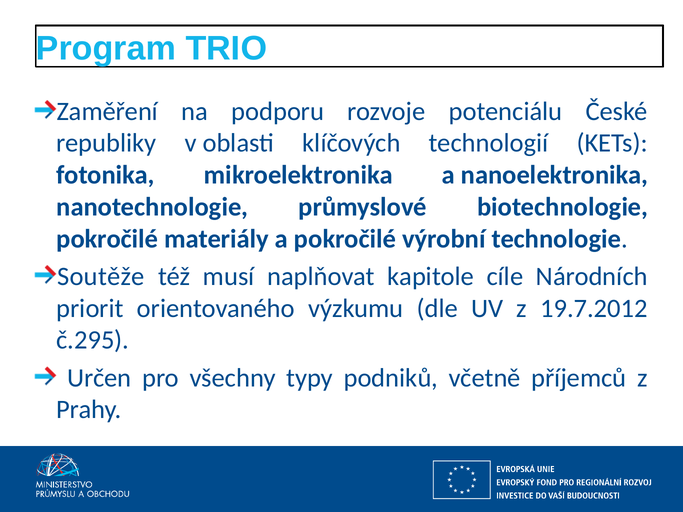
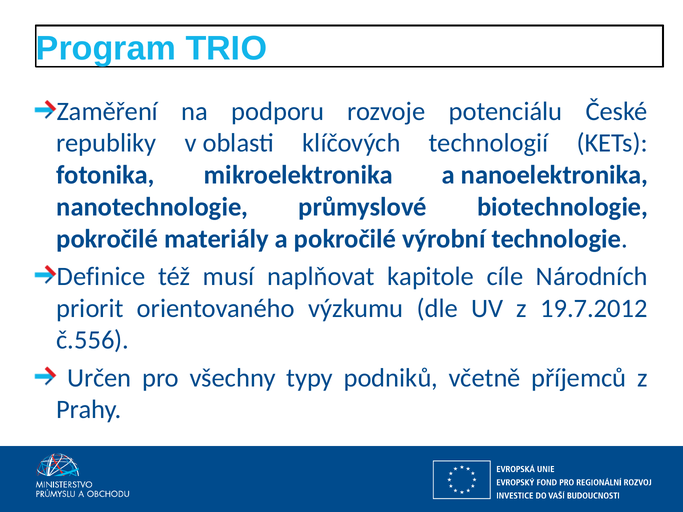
Soutěže: Soutěže -> Definice (101, 277)
č.295: č.295 -> č.556 (93, 340)
